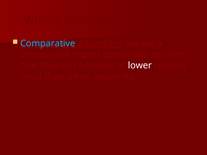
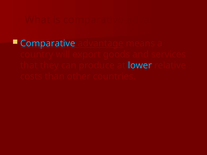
lower colour: white -> light blue (140, 66)
